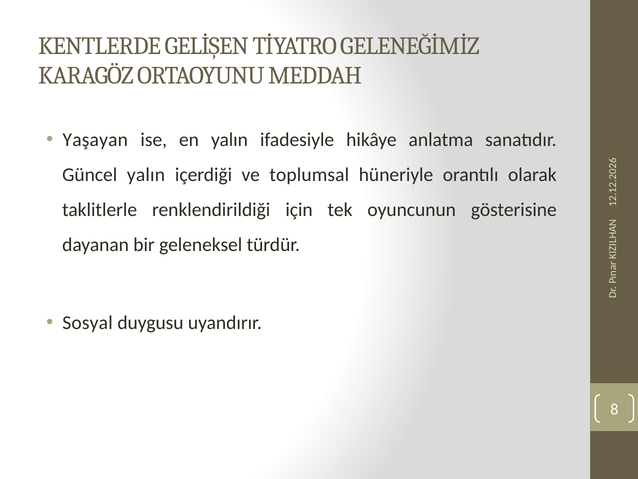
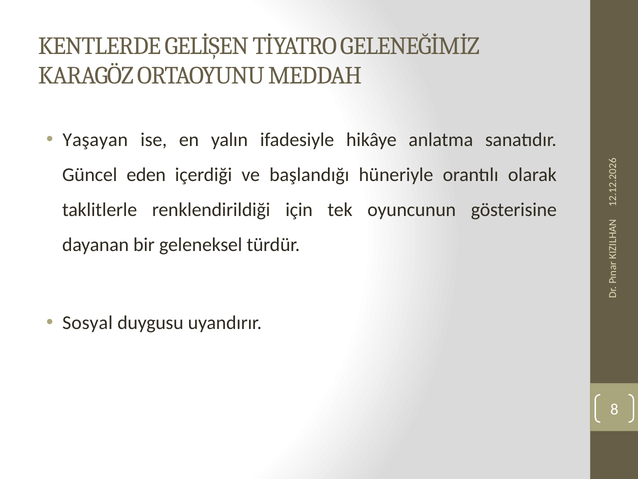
Güncel yalın: yalın -> eden (146, 175)
toplumsal: toplumsal -> başlandığı (309, 175)
